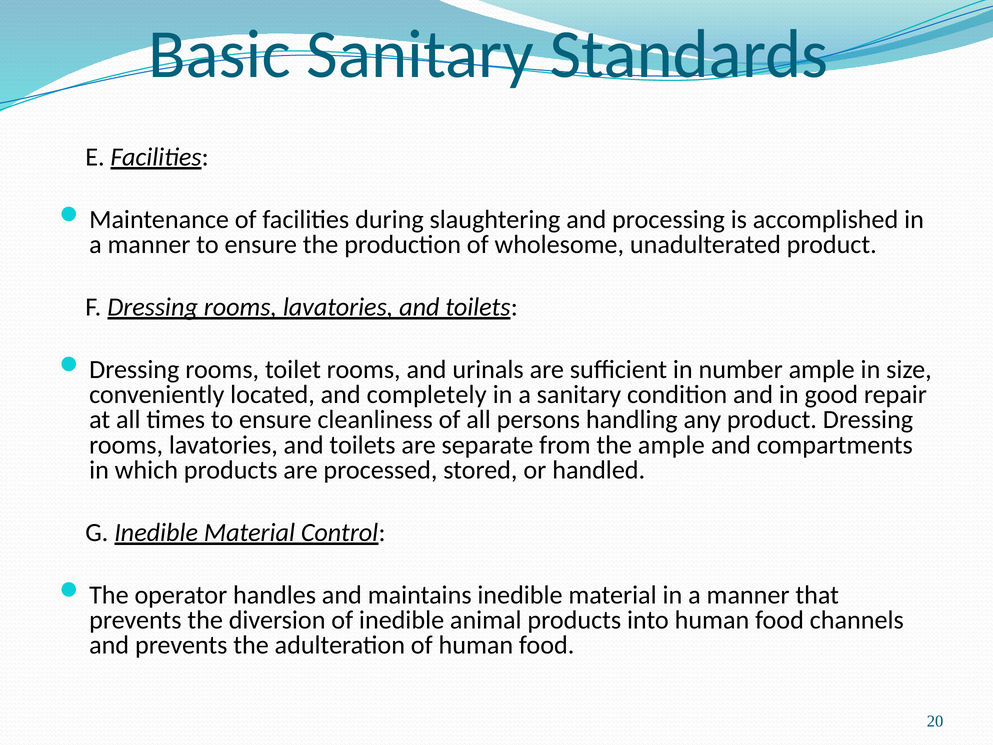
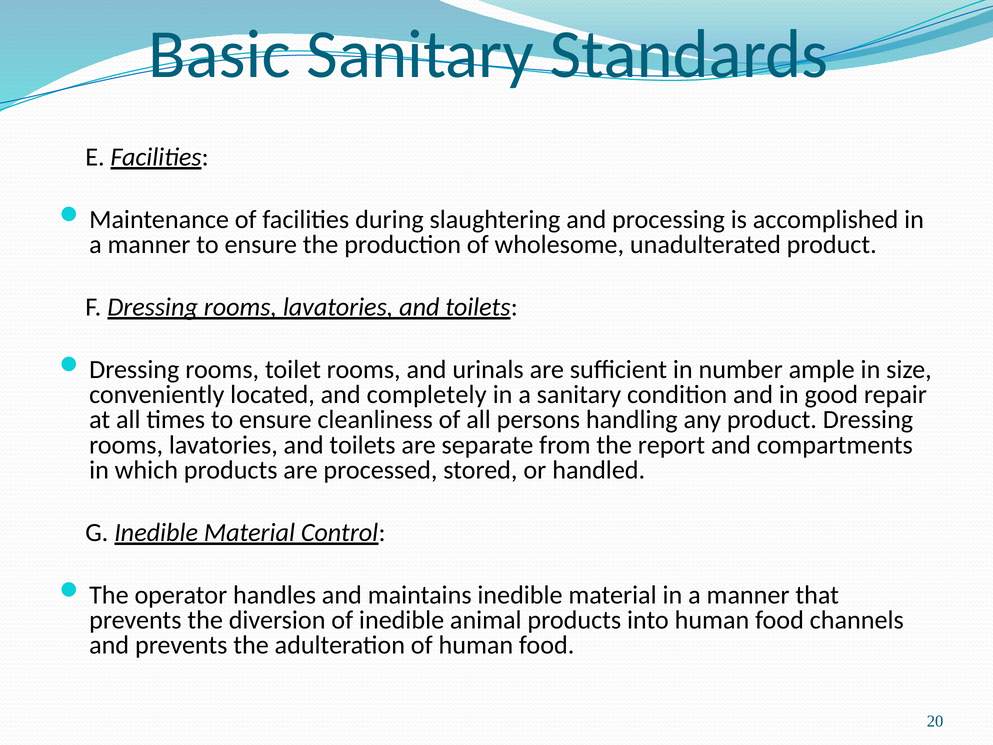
the ample: ample -> report (671, 445)
